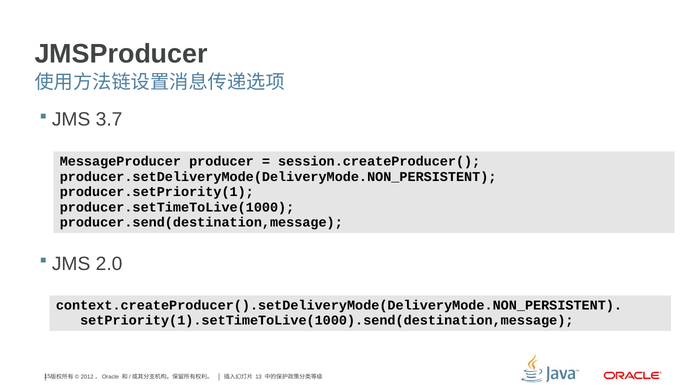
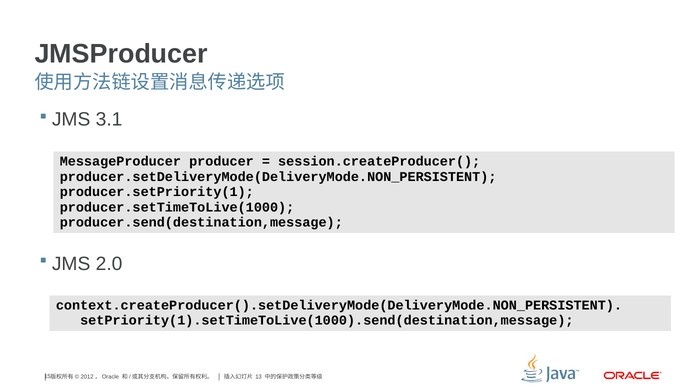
3.7: 3.7 -> 3.1 (109, 120)
